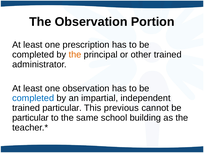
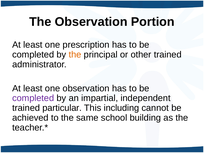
completed colour: blue -> purple (33, 98)
previous: previous -> including (121, 108)
particular: particular -> achieved (30, 118)
